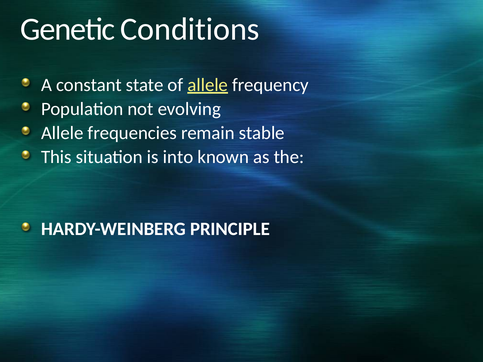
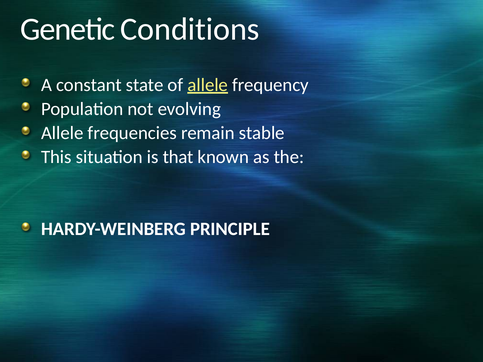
into: into -> that (178, 157)
